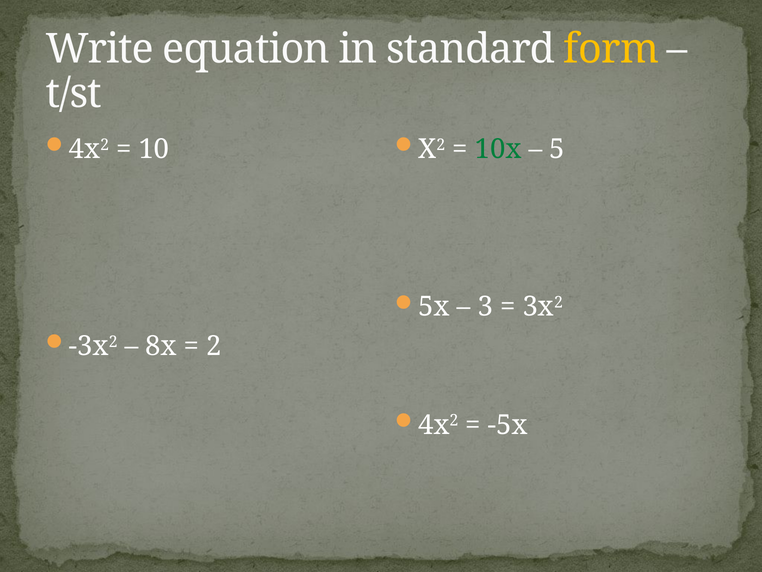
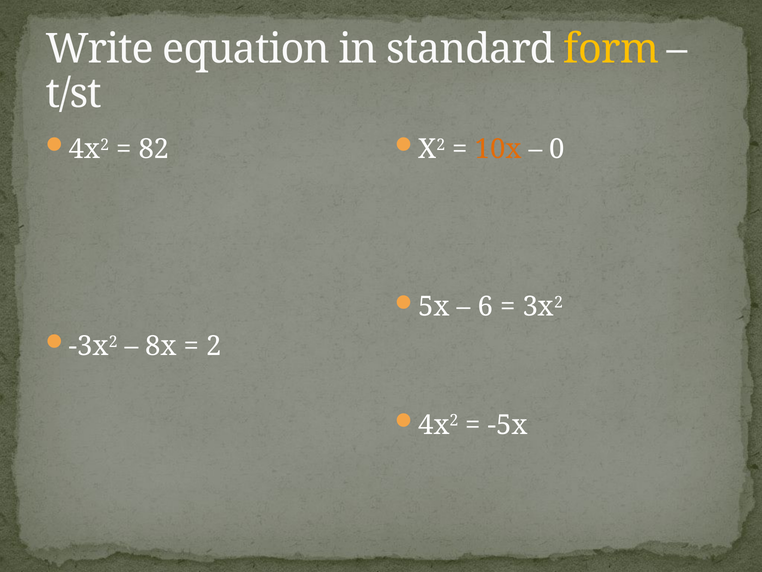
10: 10 -> 82 (154, 149)
10x colour: green -> orange (498, 149)
5: 5 -> 0 (557, 149)
3: 3 -> 6 (485, 307)
